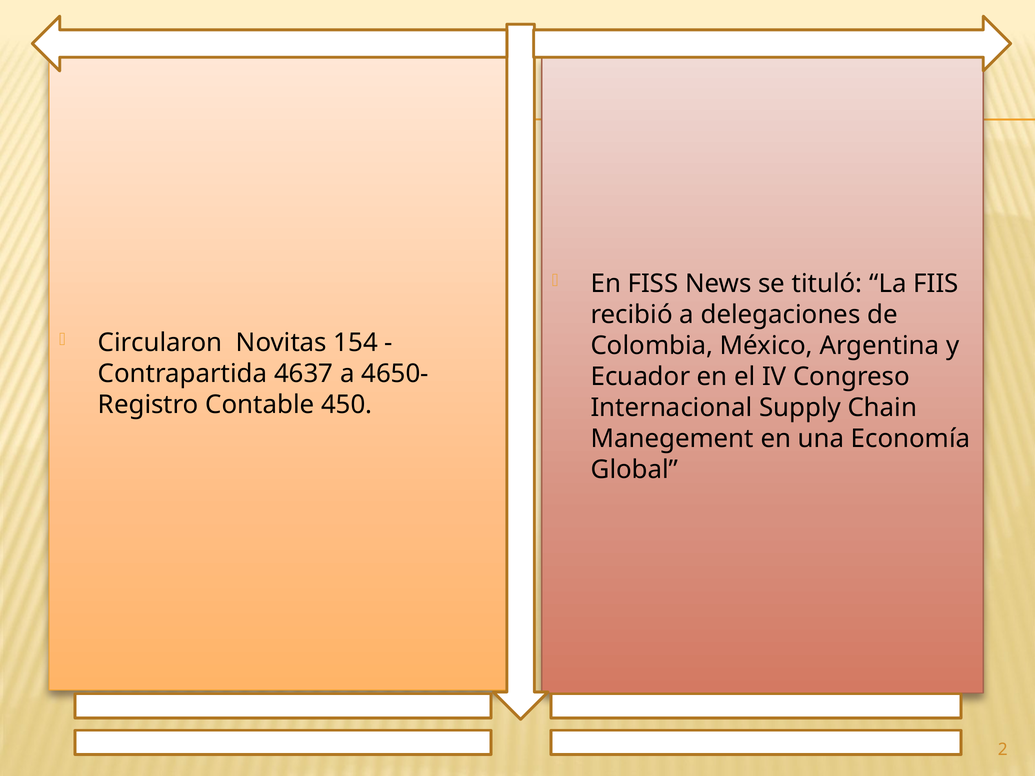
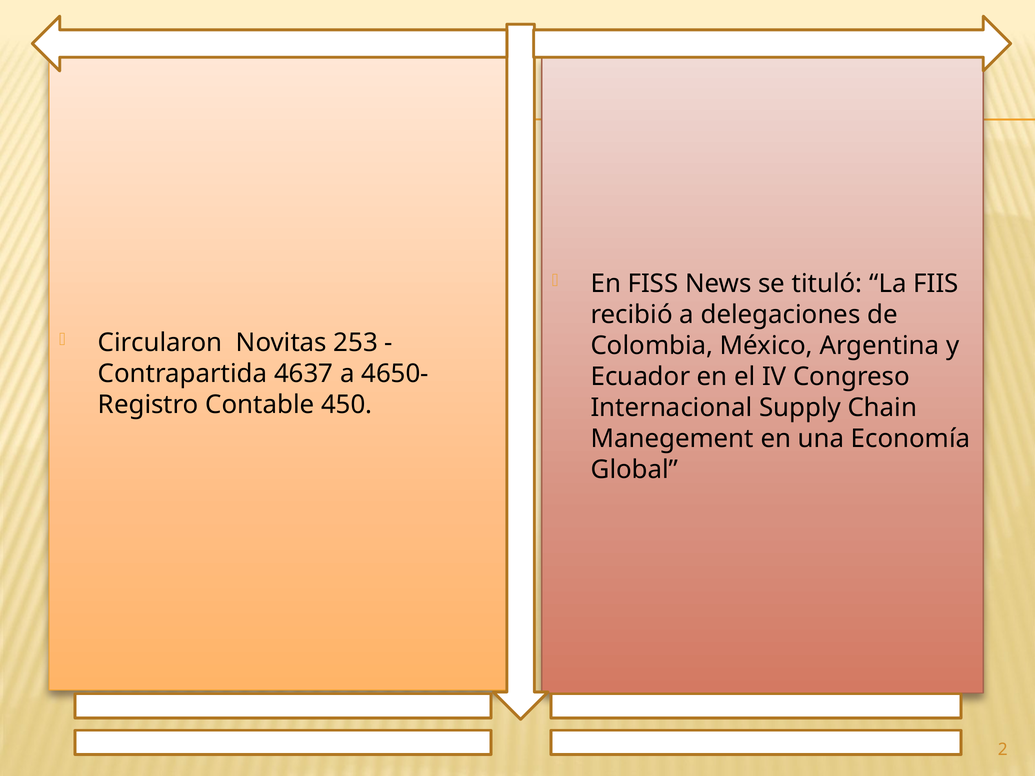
154: 154 -> 253 (356, 343)
